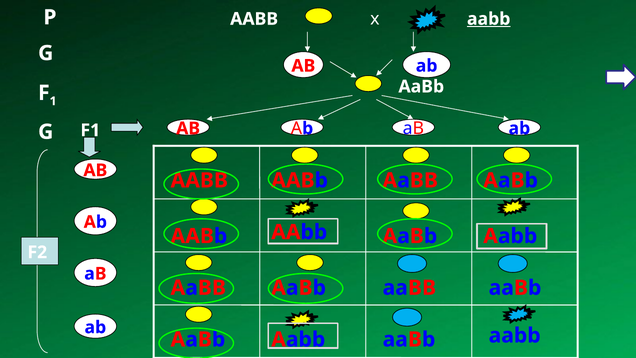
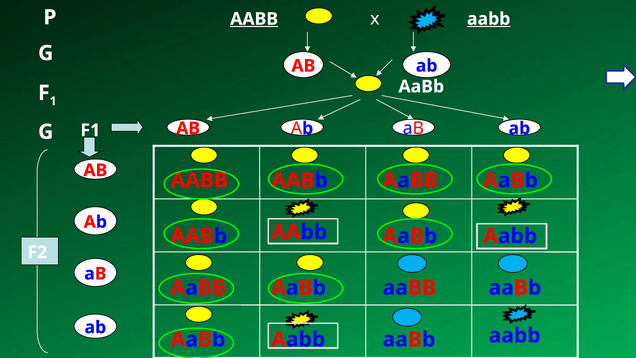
AABB underline: none -> present (254, 19)
